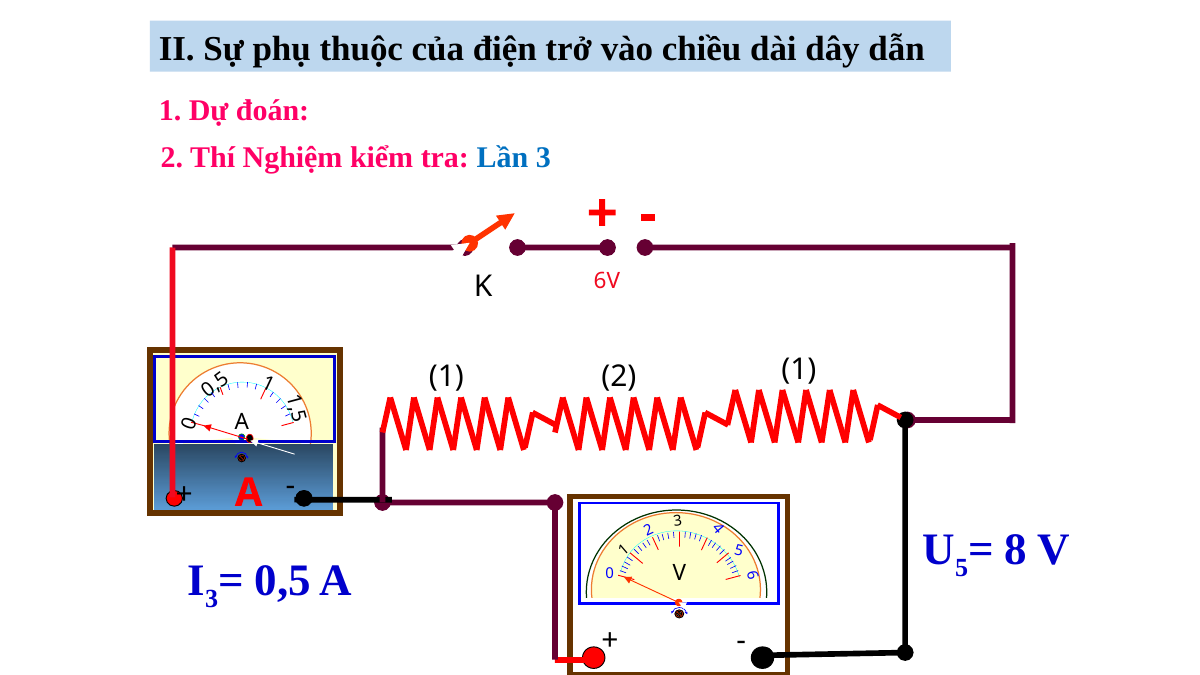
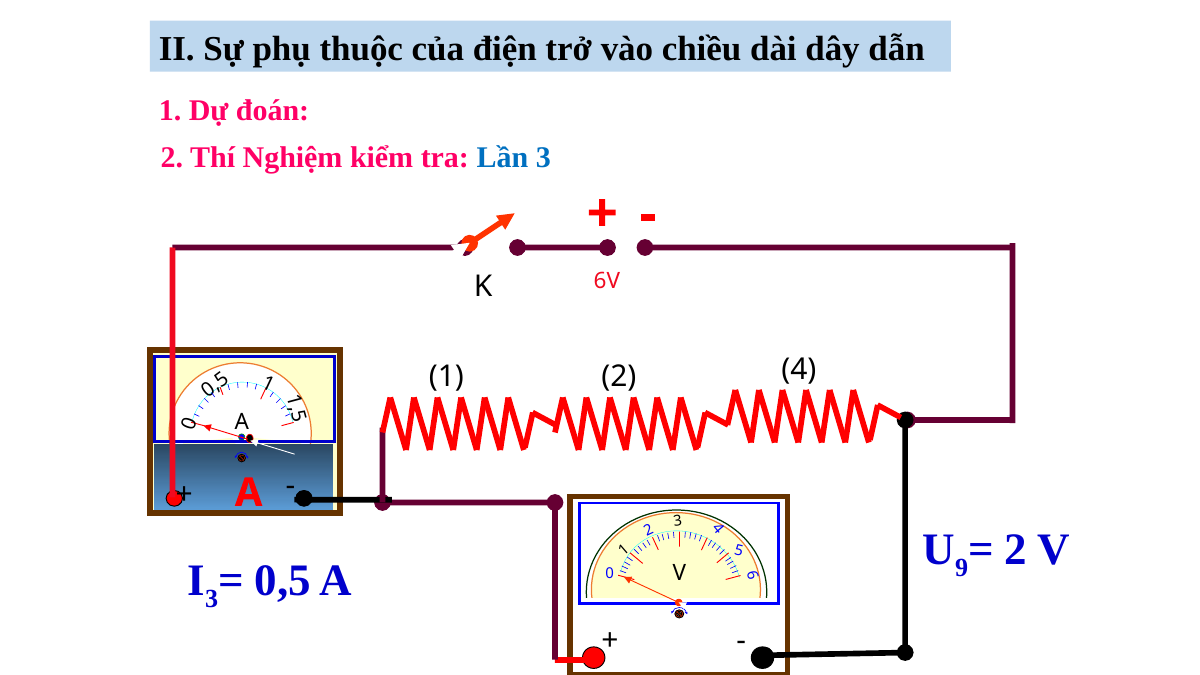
2 1: 1 -> 4 (799, 370)
5: 5 -> 9 (962, 568)
8: 8 -> 2 (1016, 550)
